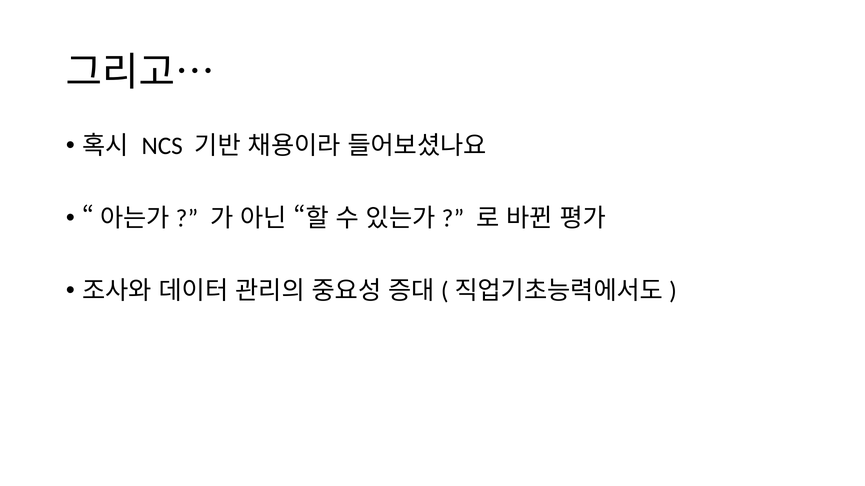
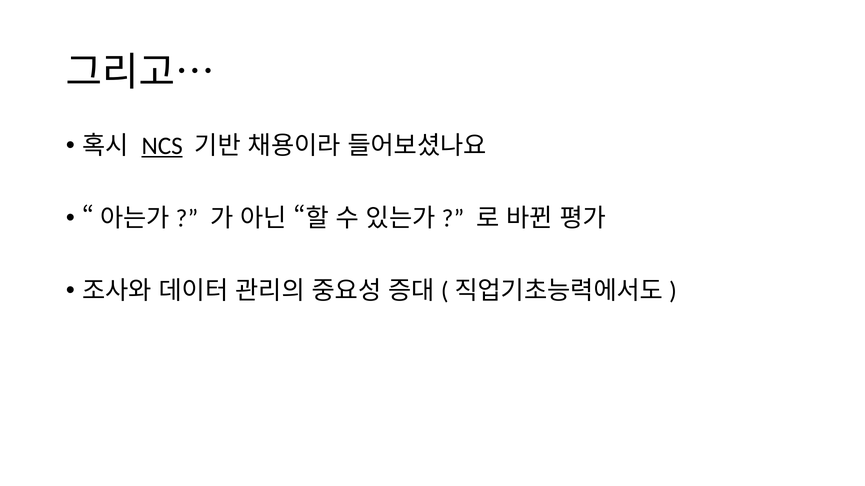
NCS underline: none -> present (162, 146)
